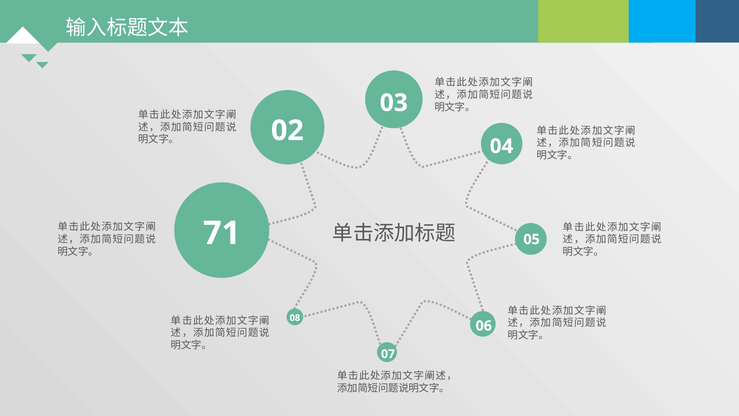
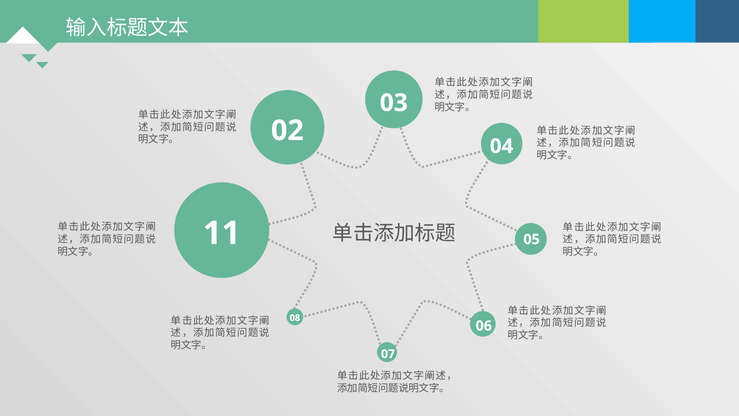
71: 71 -> 11 (222, 233)
